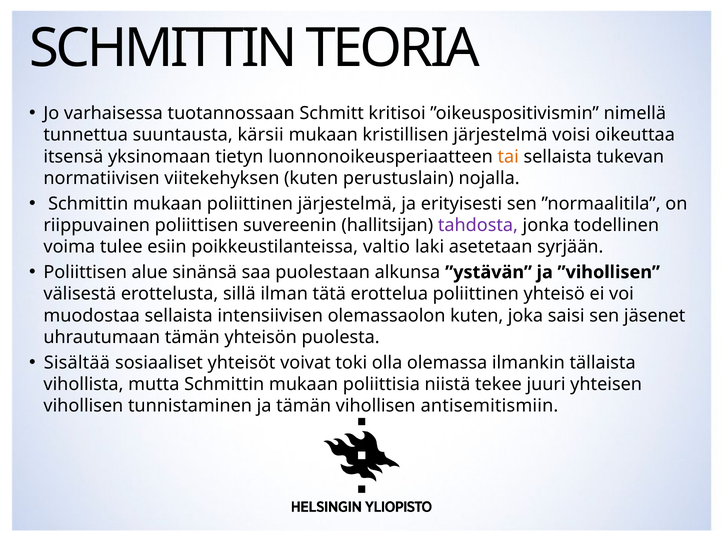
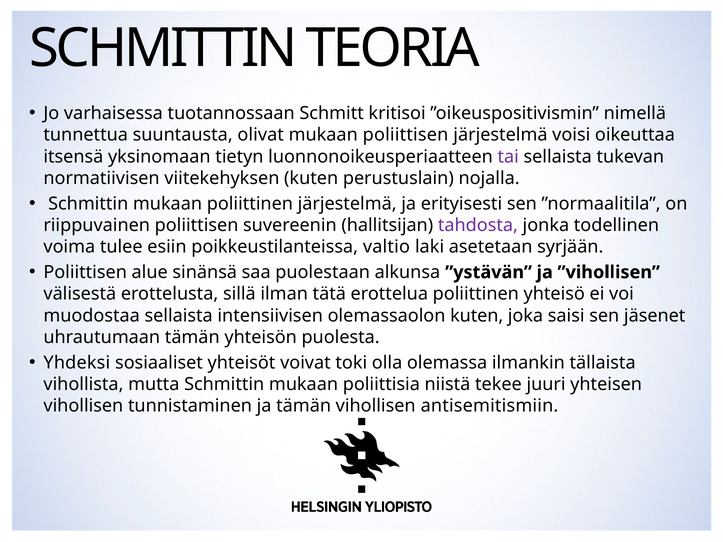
kärsii: kärsii -> olivat (261, 135)
mukaan kristillisen: kristillisen -> poliittisen (406, 135)
tai colour: orange -> purple (508, 157)
Sisältää: Sisältää -> Yhdeksi (77, 363)
